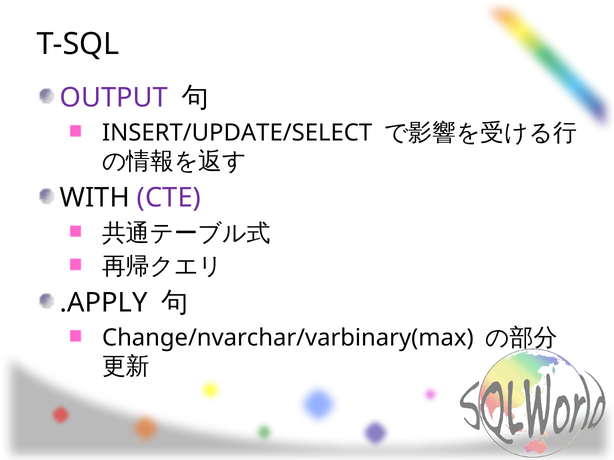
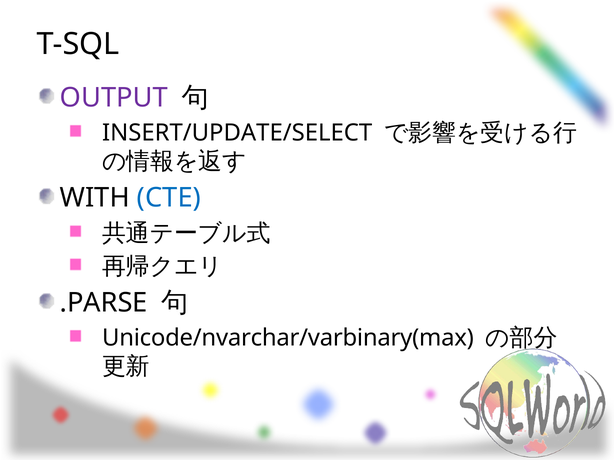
CTE colour: purple -> blue (169, 198)
.APPLY: .APPLY -> .PARSE (104, 303)
Change/nvarchar/varbinary(max: Change/nvarchar/varbinary(max -> Unicode/nvarchar/varbinary(max (288, 338)
